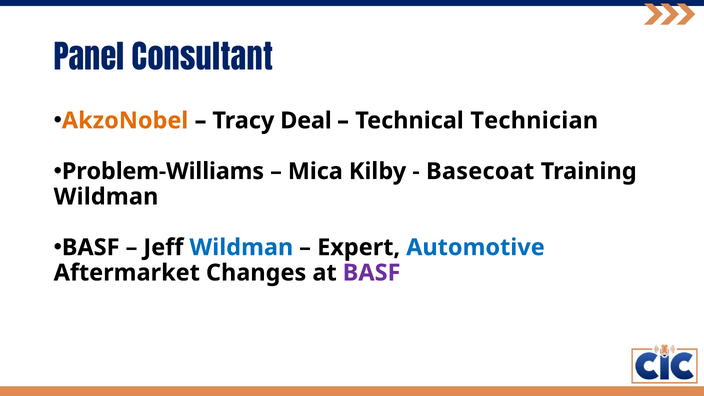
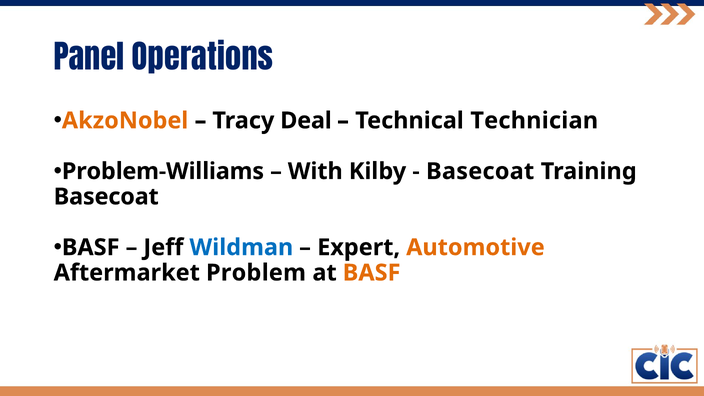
Consultant: Consultant -> Operations (203, 59)
Mica: Mica -> With (315, 171)
Wildman: Wildman -> Basecoat (106, 197)
Automotive colour: blue -> orange (475, 247)
Changes: Changes -> Problem (256, 273)
BASF colour: purple -> orange (372, 273)
